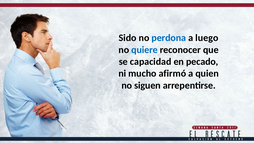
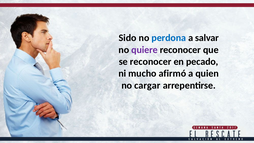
luego: luego -> salvar (207, 38)
quiere colour: blue -> purple (145, 50)
se capacidad: capacidad -> reconocer (151, 62)
siguen: siguen -> cargar (147, 85)
